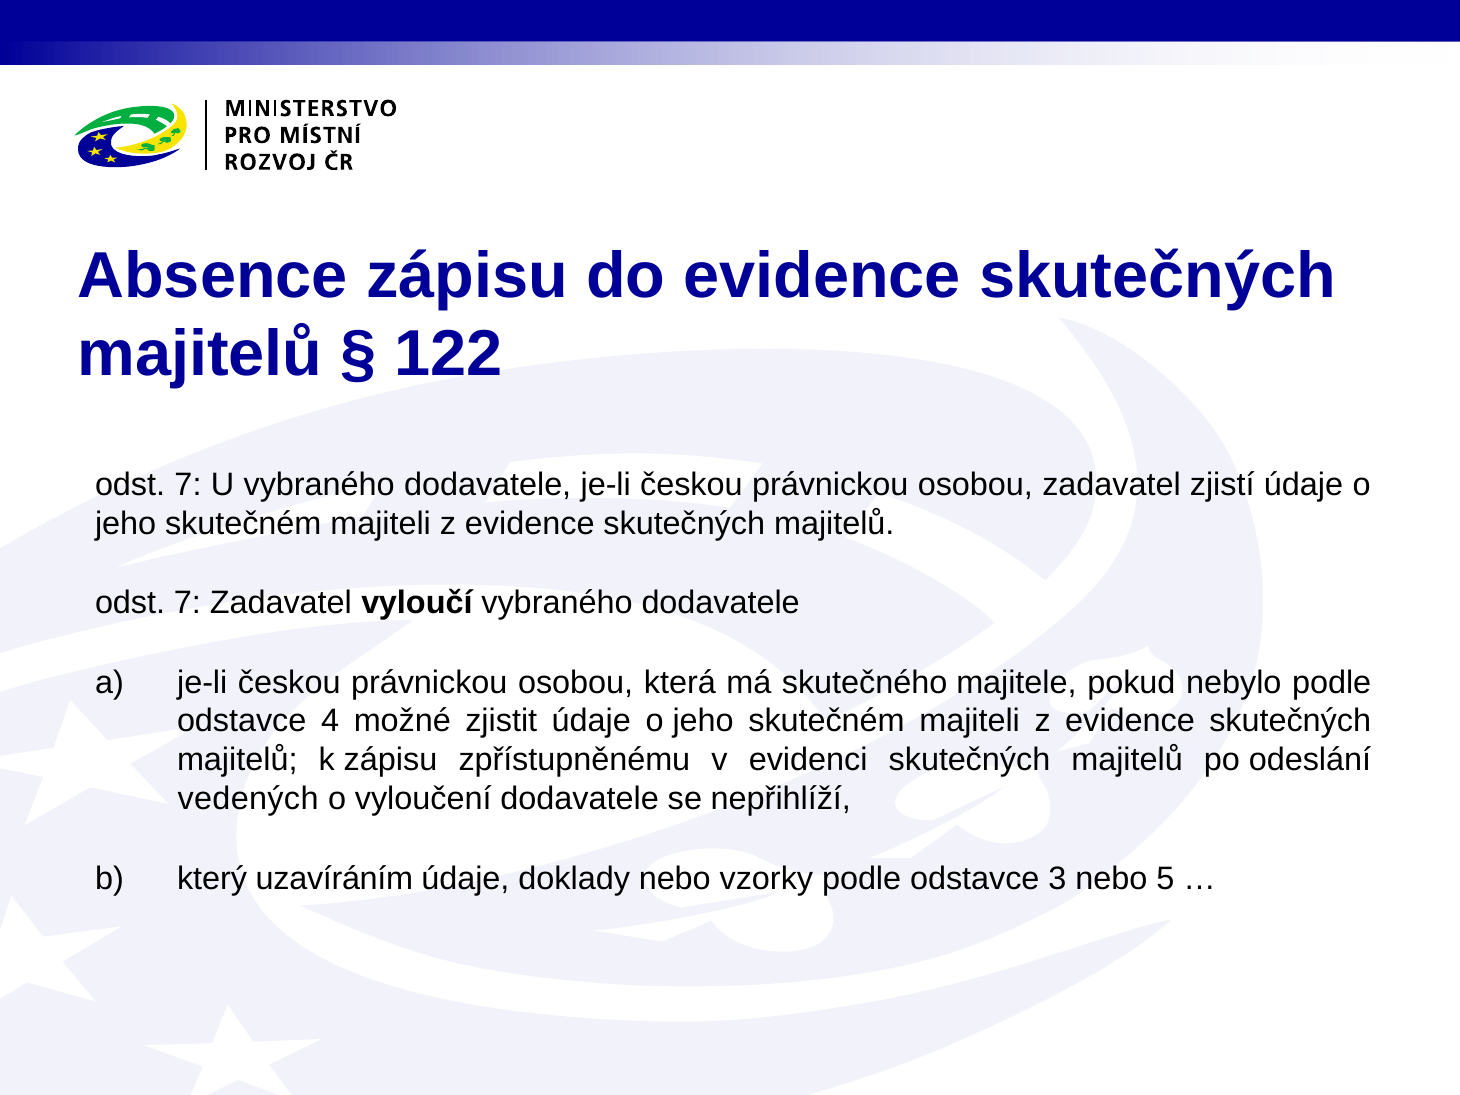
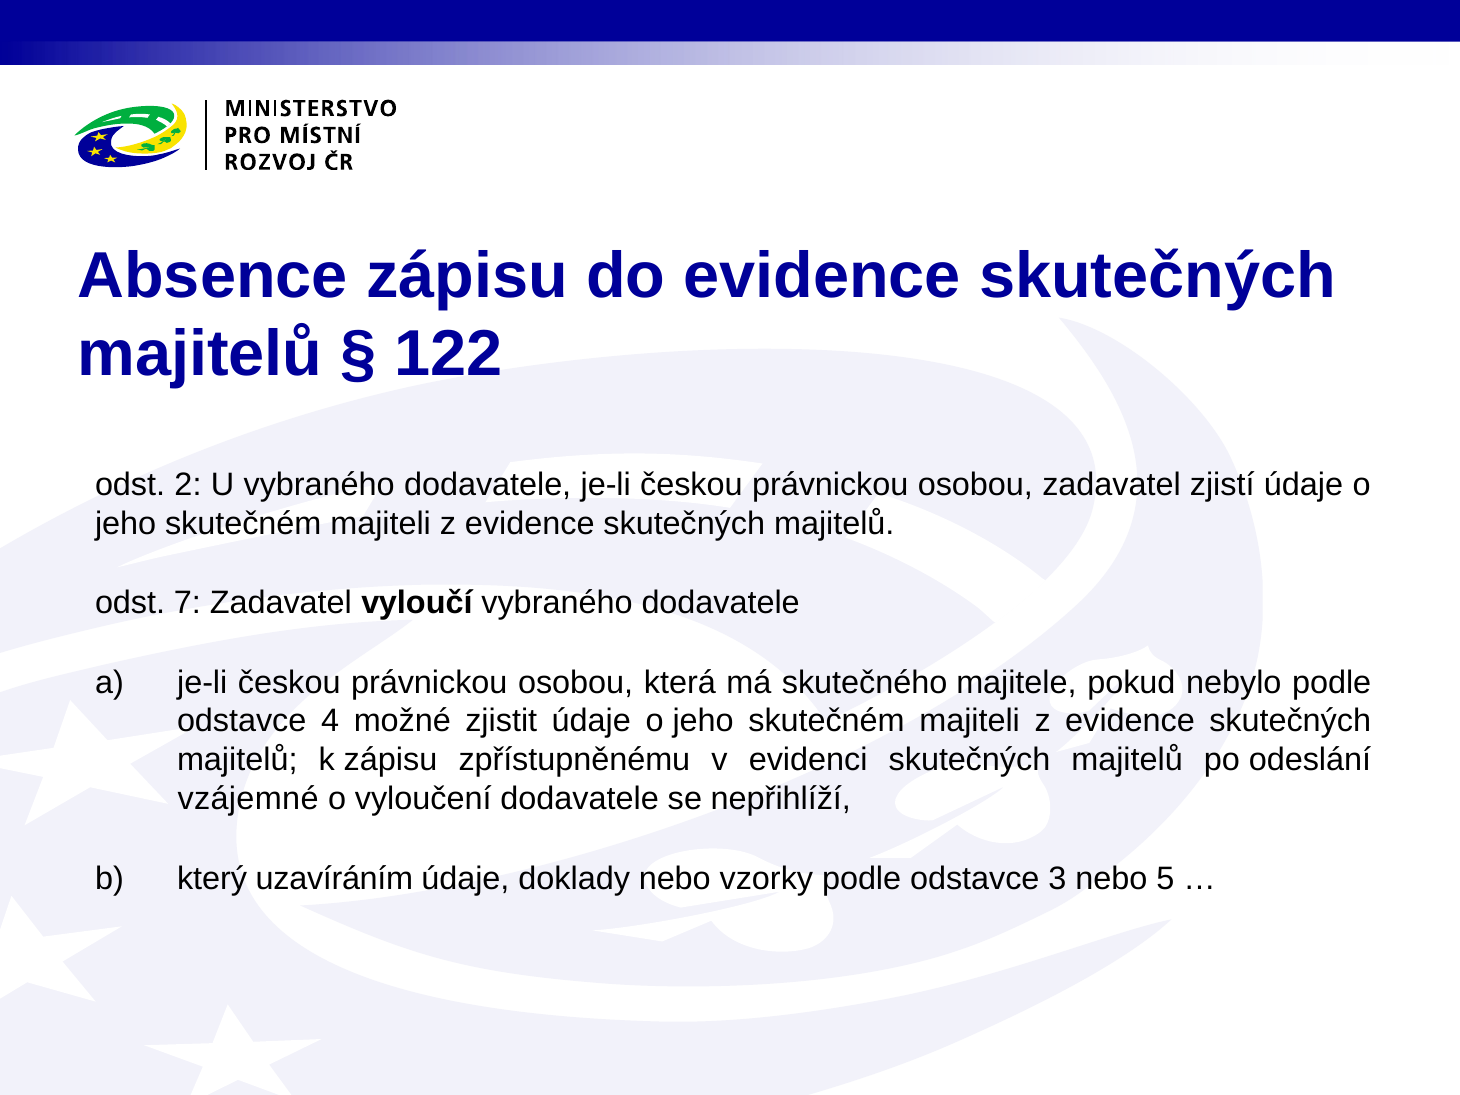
7: 7 -> 2 (188, 484)
vedených: vedených -> vzájemné (248, 799)
